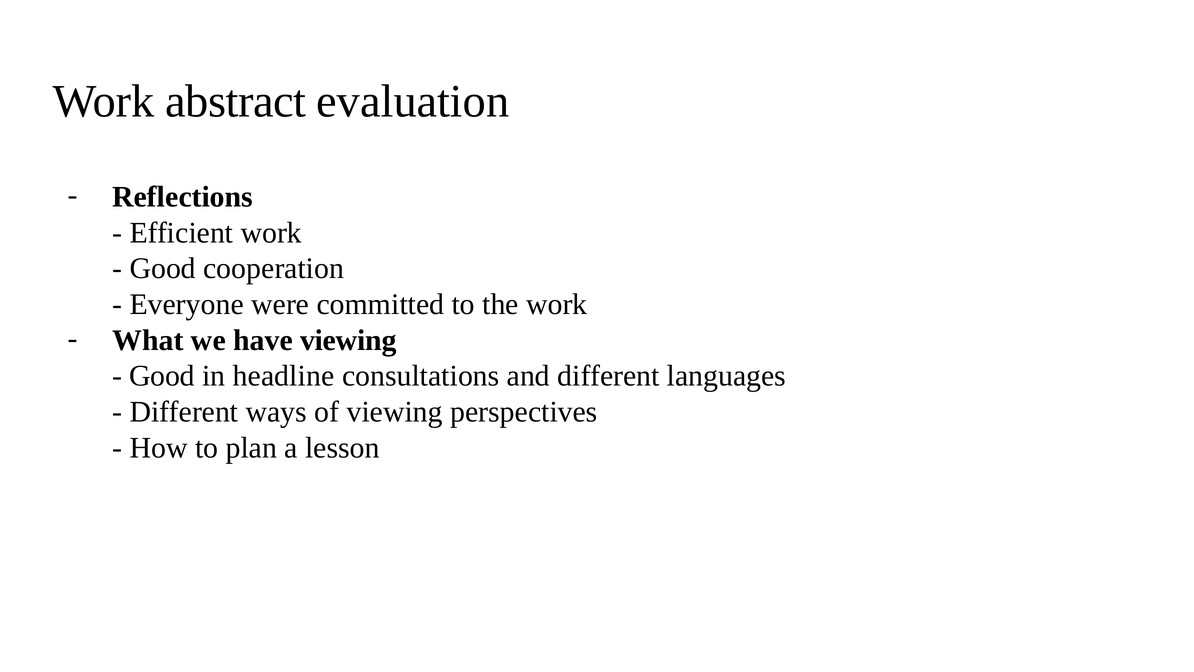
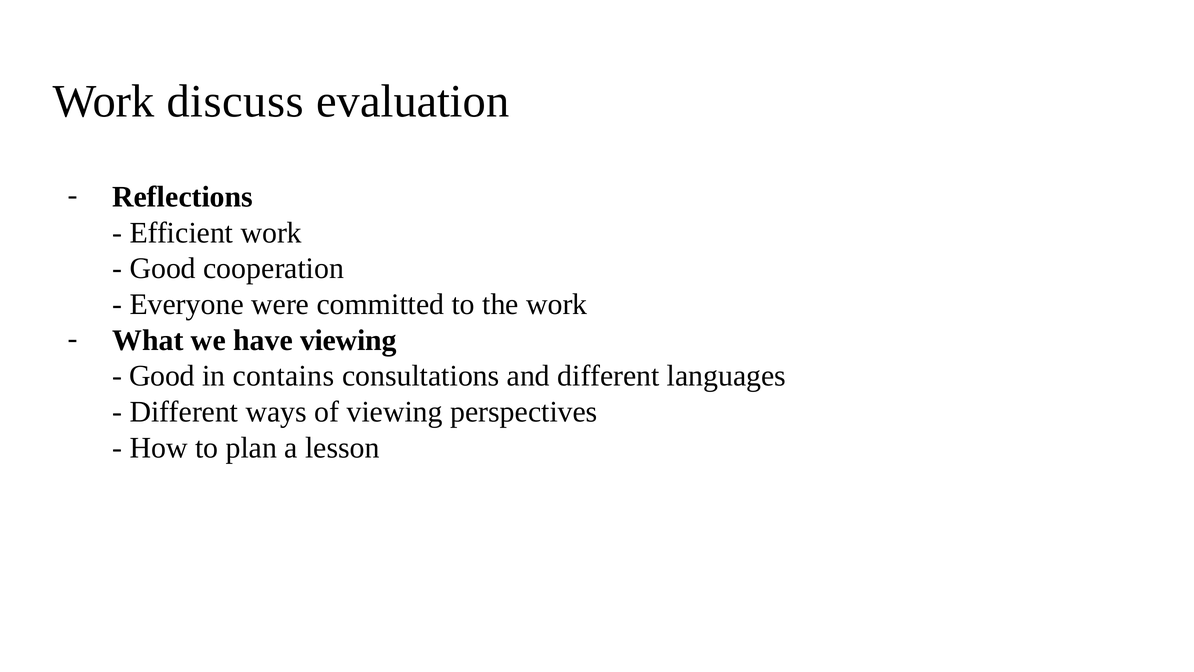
abstract: abstract -> discuss (235, 101)
headline: headline -> contains (283, 376)
